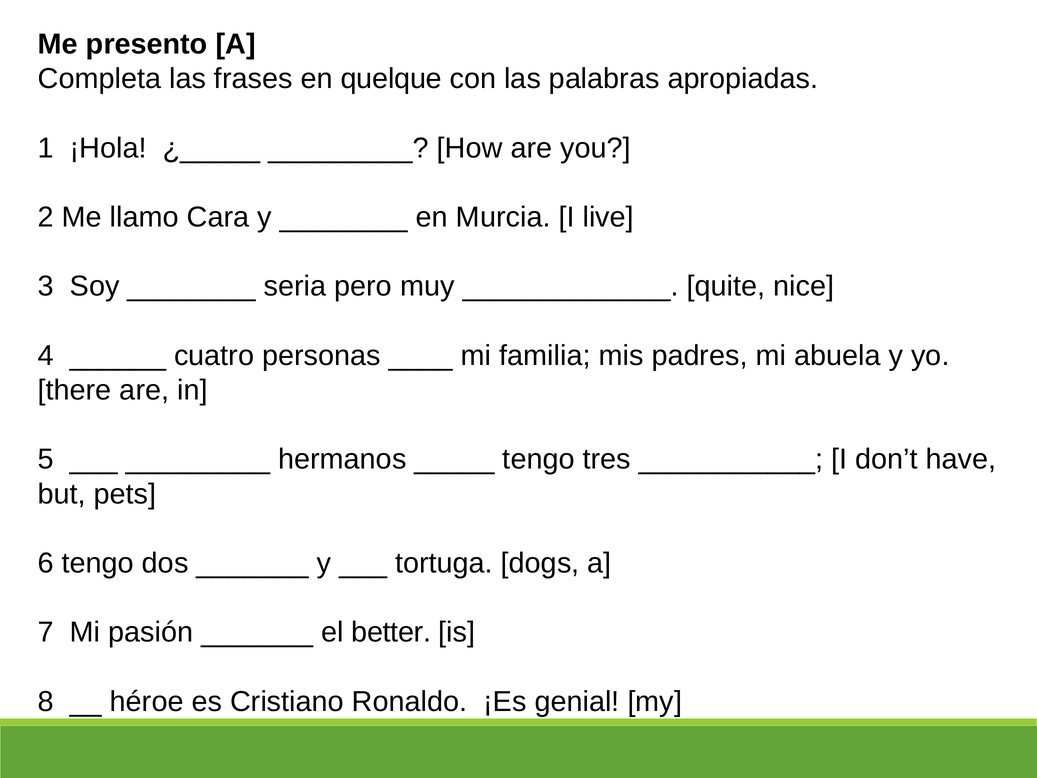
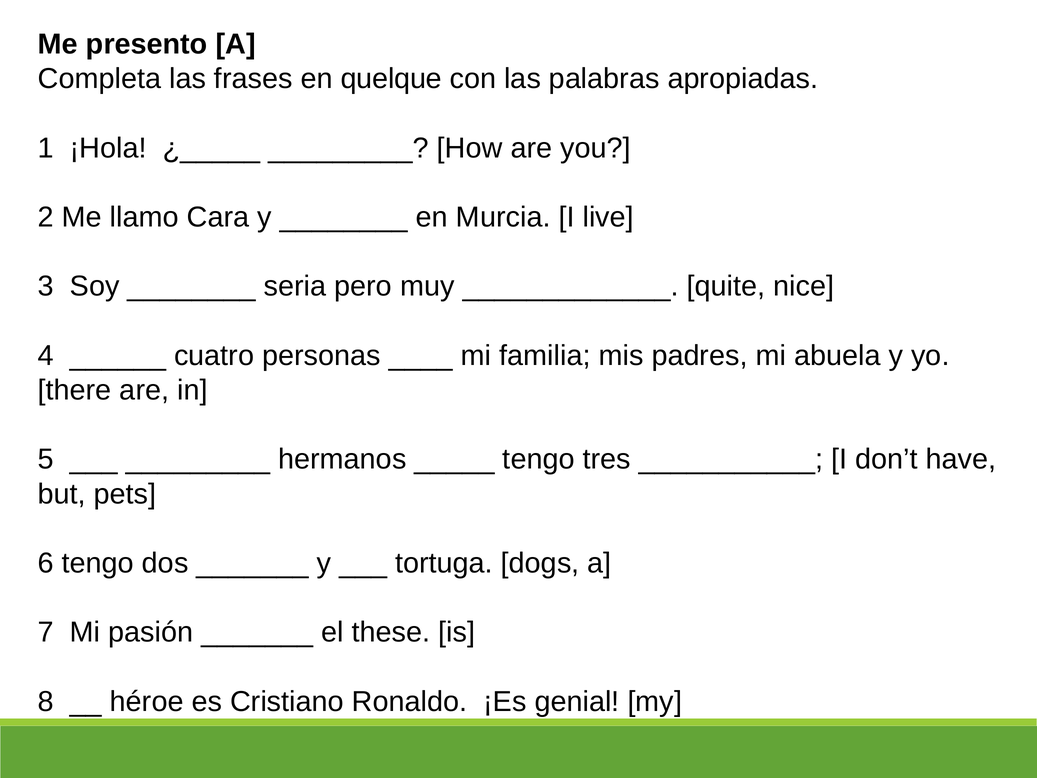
better: better -> these (391, 632)
